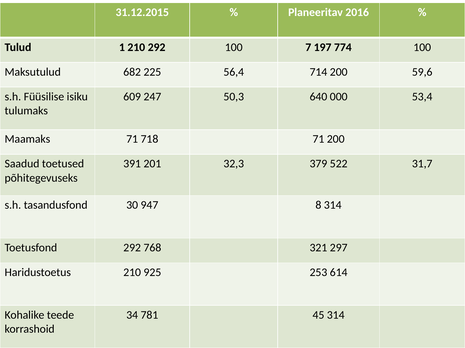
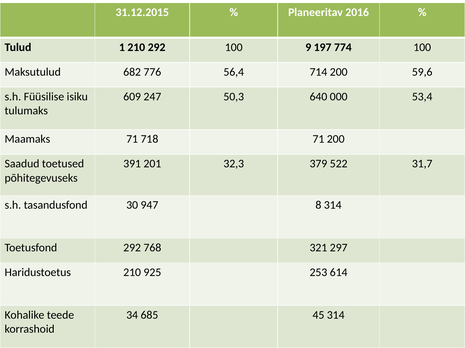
7: 7 -> 9 (308, 47)
225: 225 -> 776 (152, 72)
781: 781 -> 685 (149, 316)
